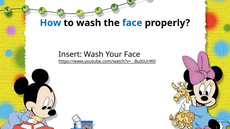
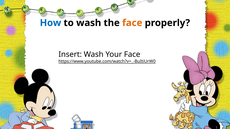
face colour: blue -> orange (132, 23)
